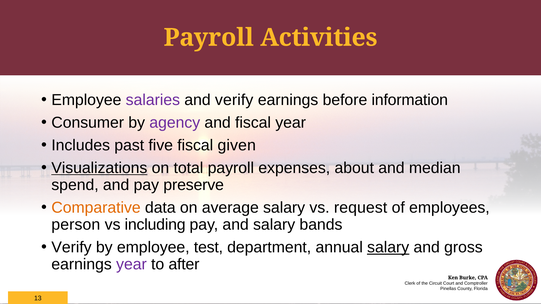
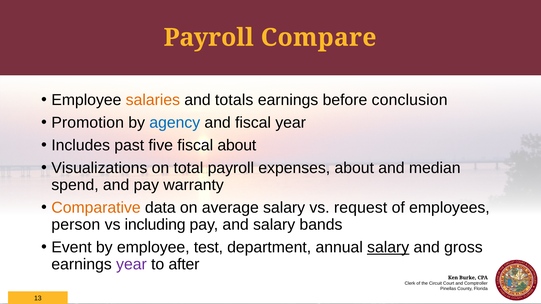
Activities: Activities -> Compare (319, 38)
salaries colour: purple -> orange (153, 100)
and verify: verify -> totals (234, 100)
information: information -> conclusion (410, 100)
Consumer: Consumer -> Promotion (88, 123)
agency colour: purple -> blue (175, 123)
fiscal given: given -> about (237, 145)
Visualizations underline: present -> none (99, 168)
preserve: preserve -> warranty (194, 185)
Verify: Verify -> Event (72, 248)
